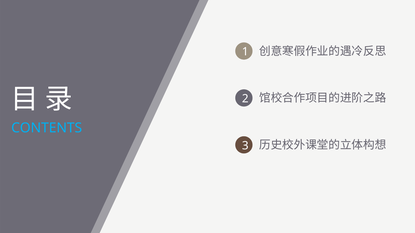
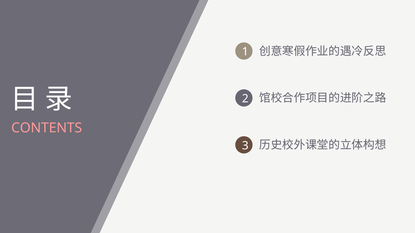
CONTENTS colour: light blue -> pink (47, 128)
